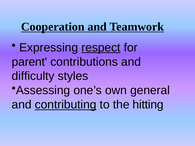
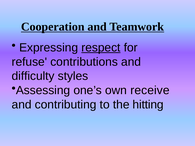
parent: parent -> refuse (29, 62)
general: general -> receive (150, 90)
contributing underline: present -> none (66, 105)
